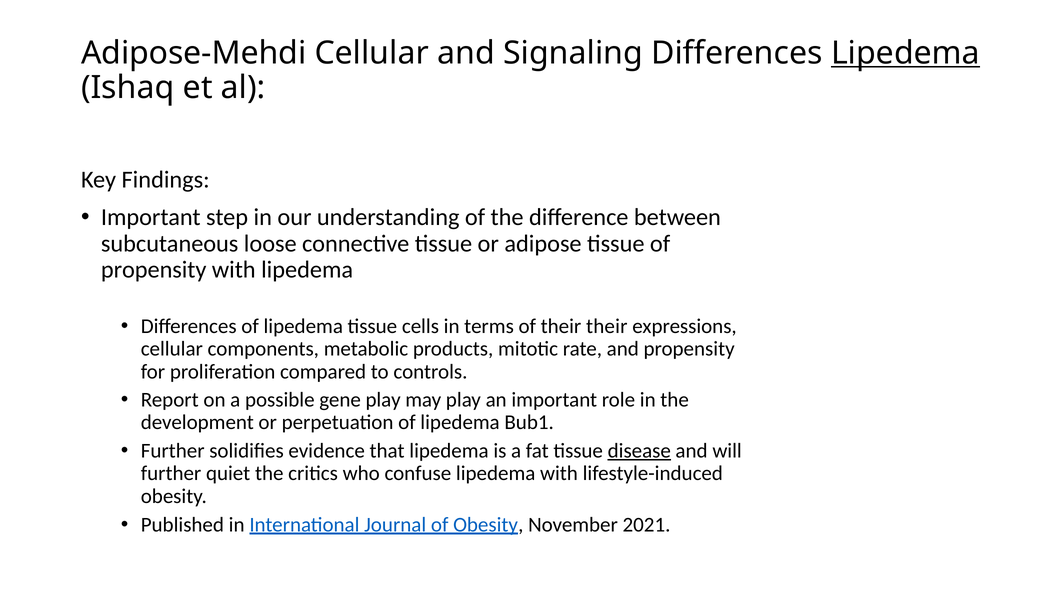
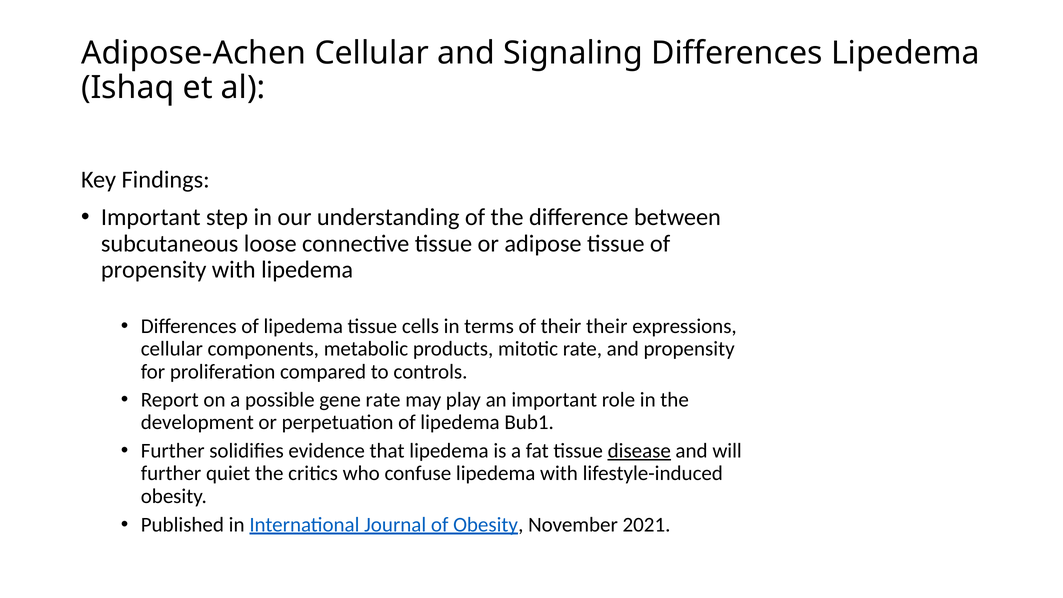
Adipose-Mehdi: Adipose-Mehdi -> Adipose-Achen (194, 53)
Lipedema underline: present -> none (905, 53)
gene play: play -> rate (383, 400)
